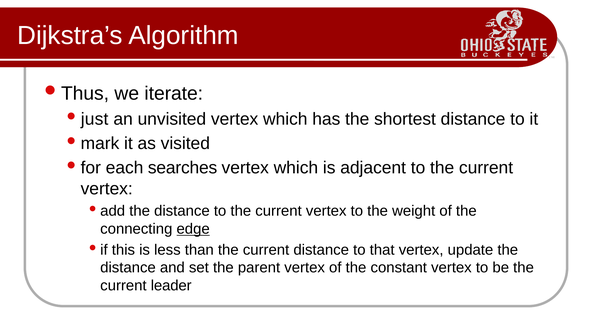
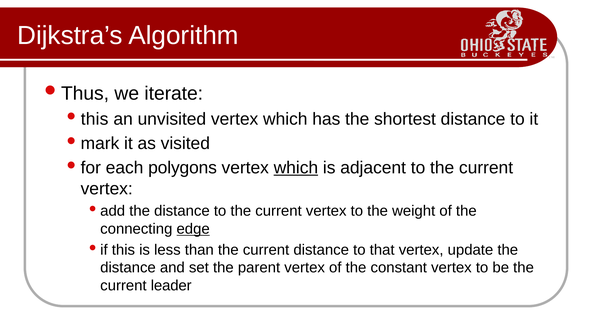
just: just -> this (95, 119)
searches: searches -> polygons (183, 168)
which underline: none -> present (296, 168)
